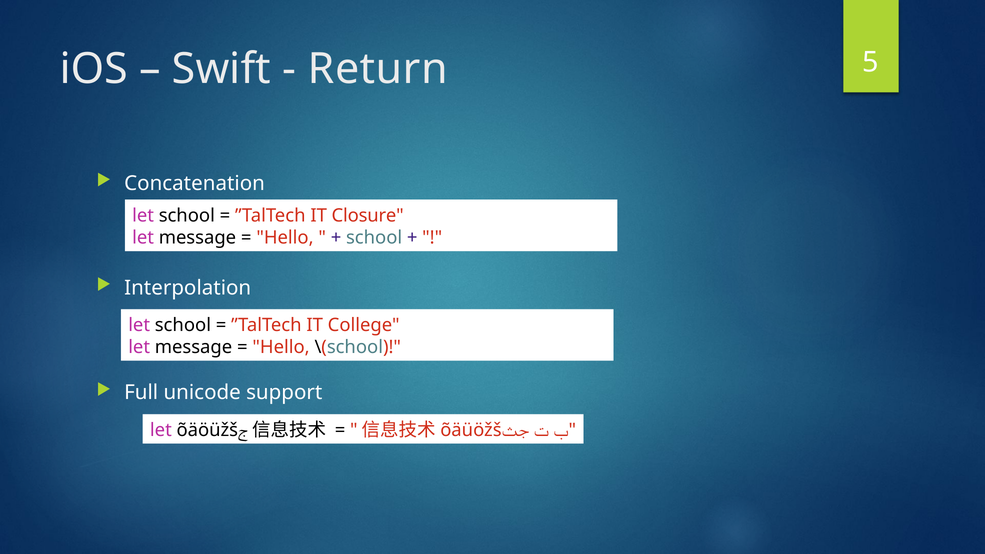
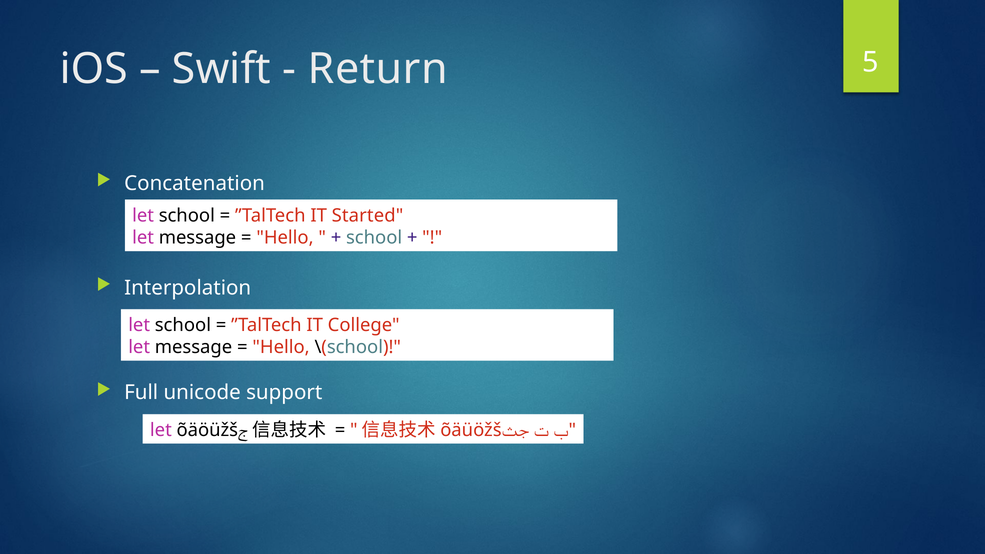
Closure: Closure -> Started (368, 216)
